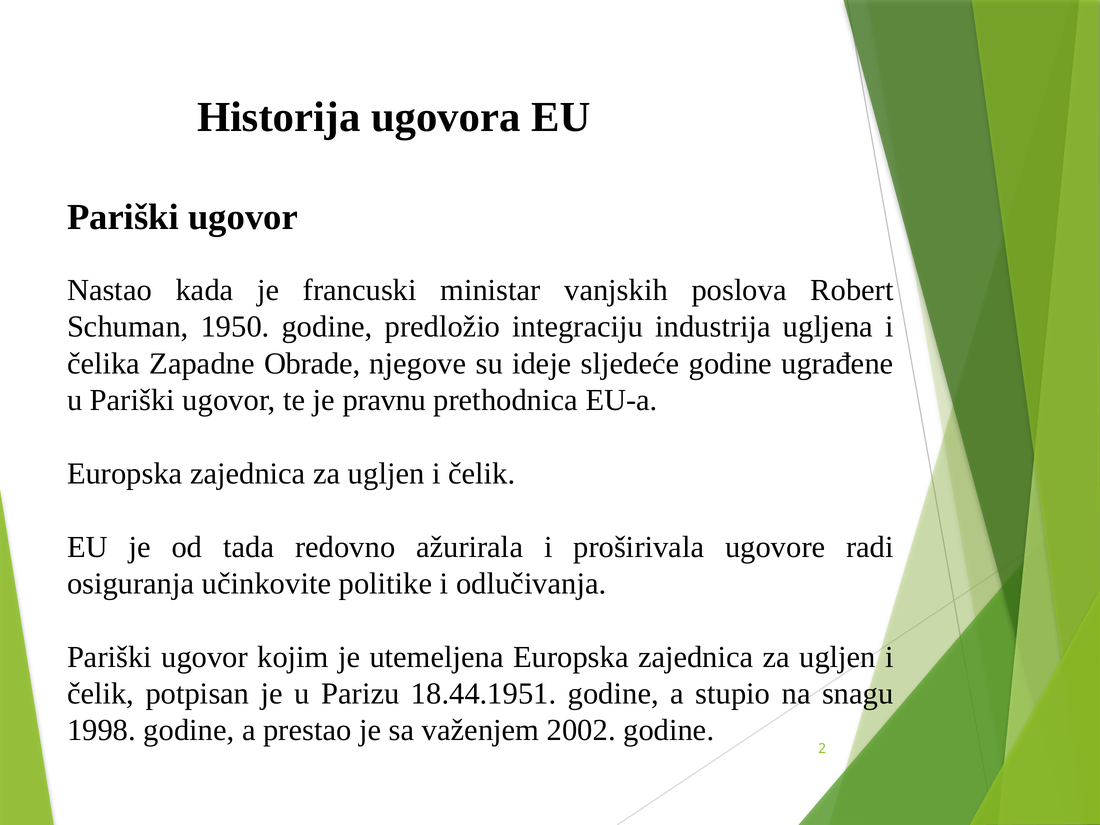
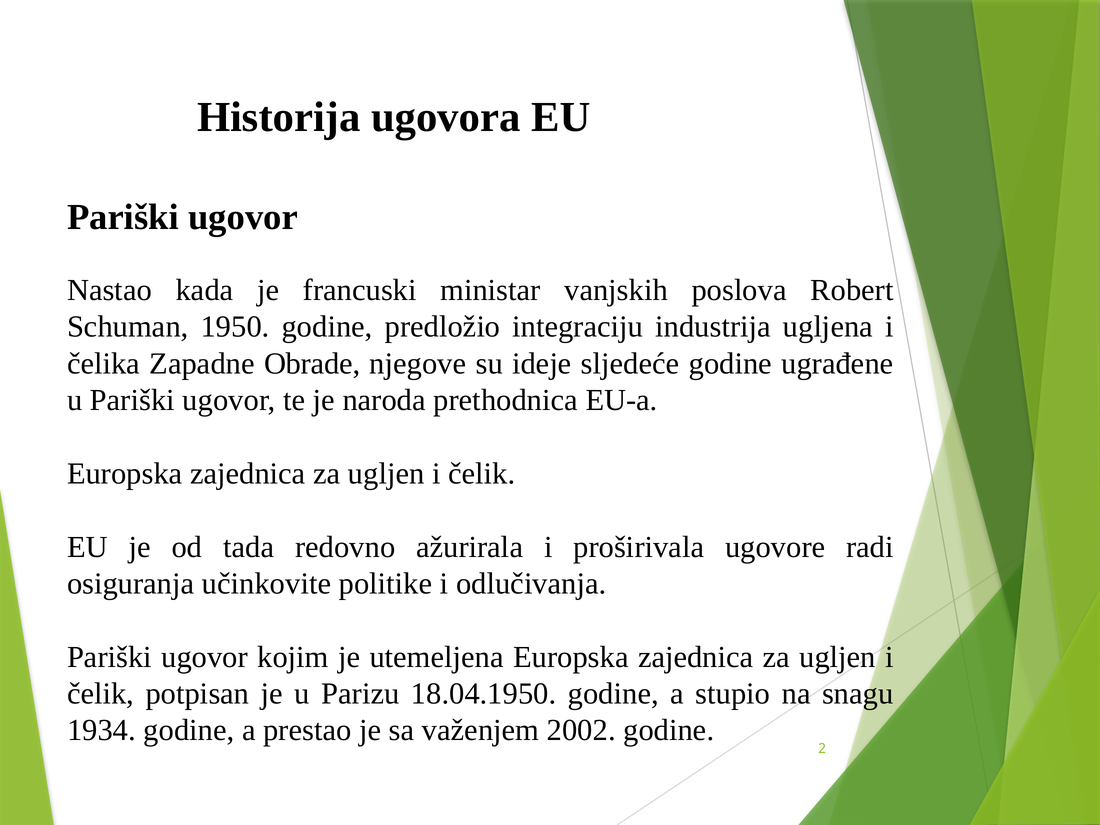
pravnu: pravnu -> naroda (384, 400)
18.44.1951: 18.44.1951 -> 18.04.1950 (484, 694)
1998: 1998 -> 1934 (101, 730)
